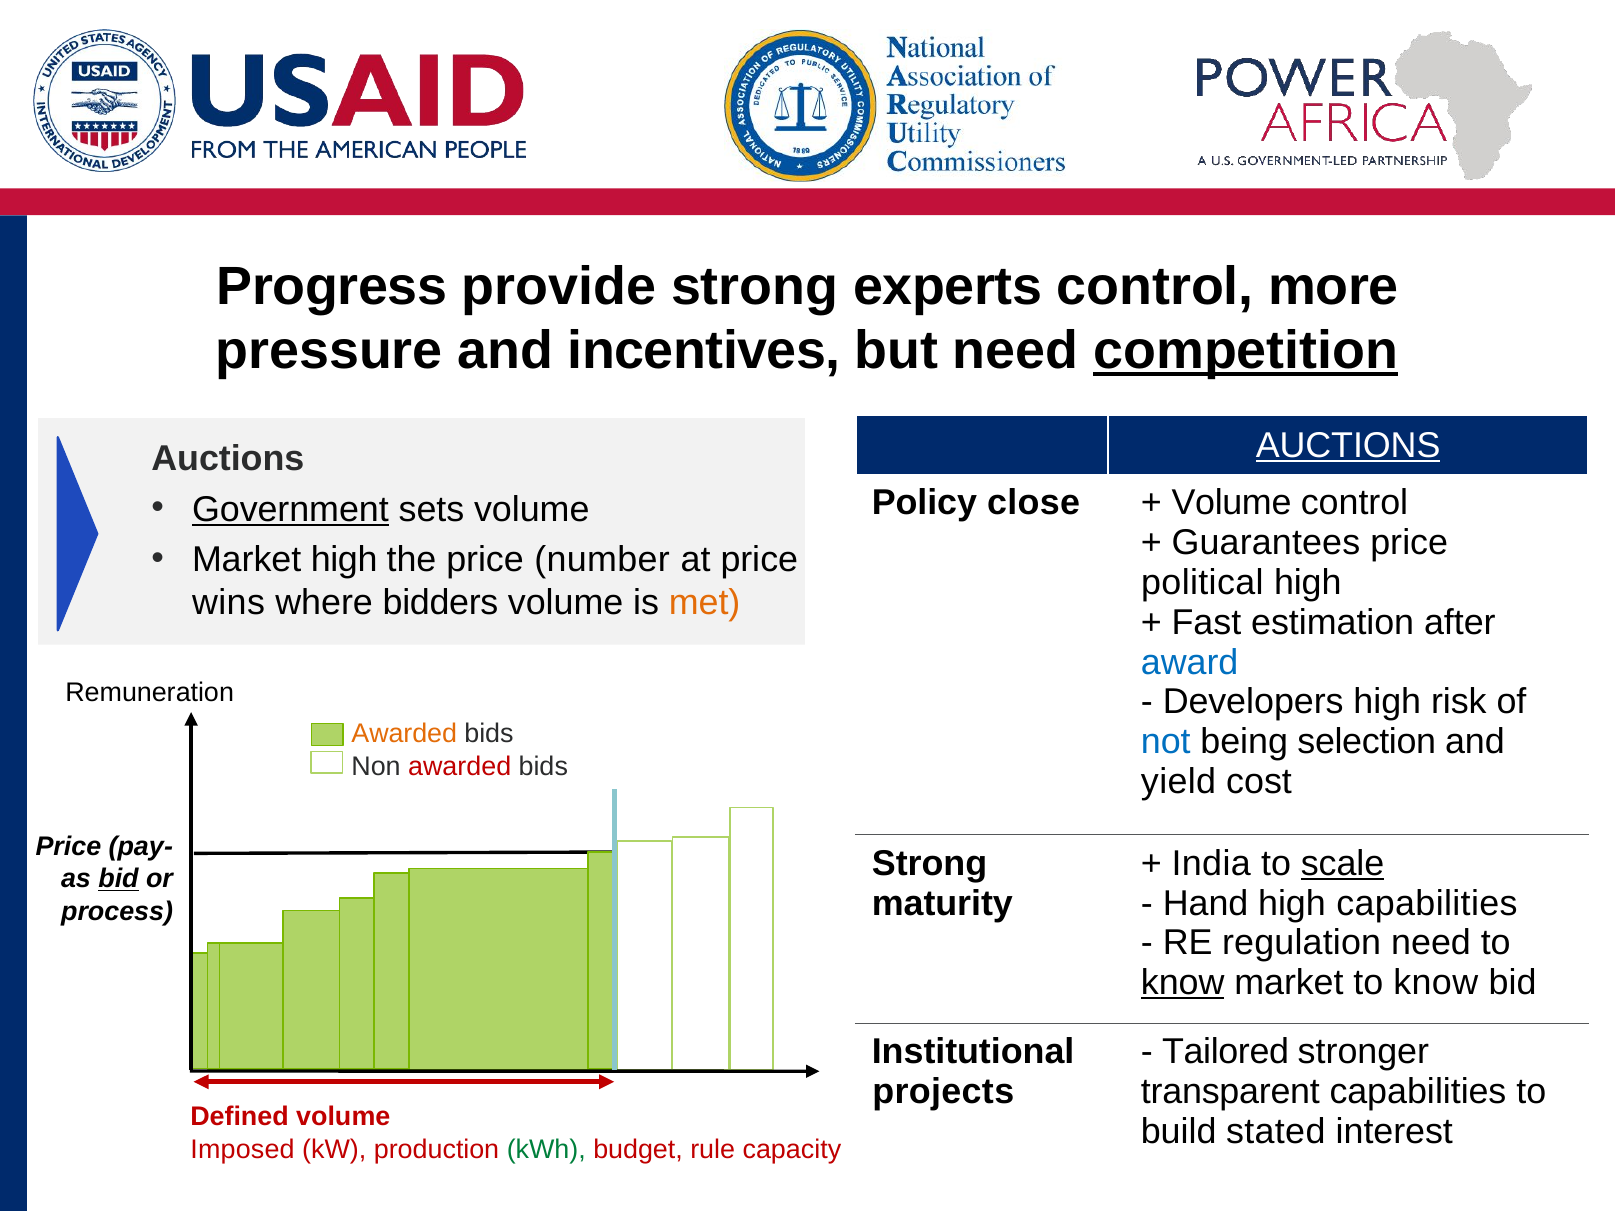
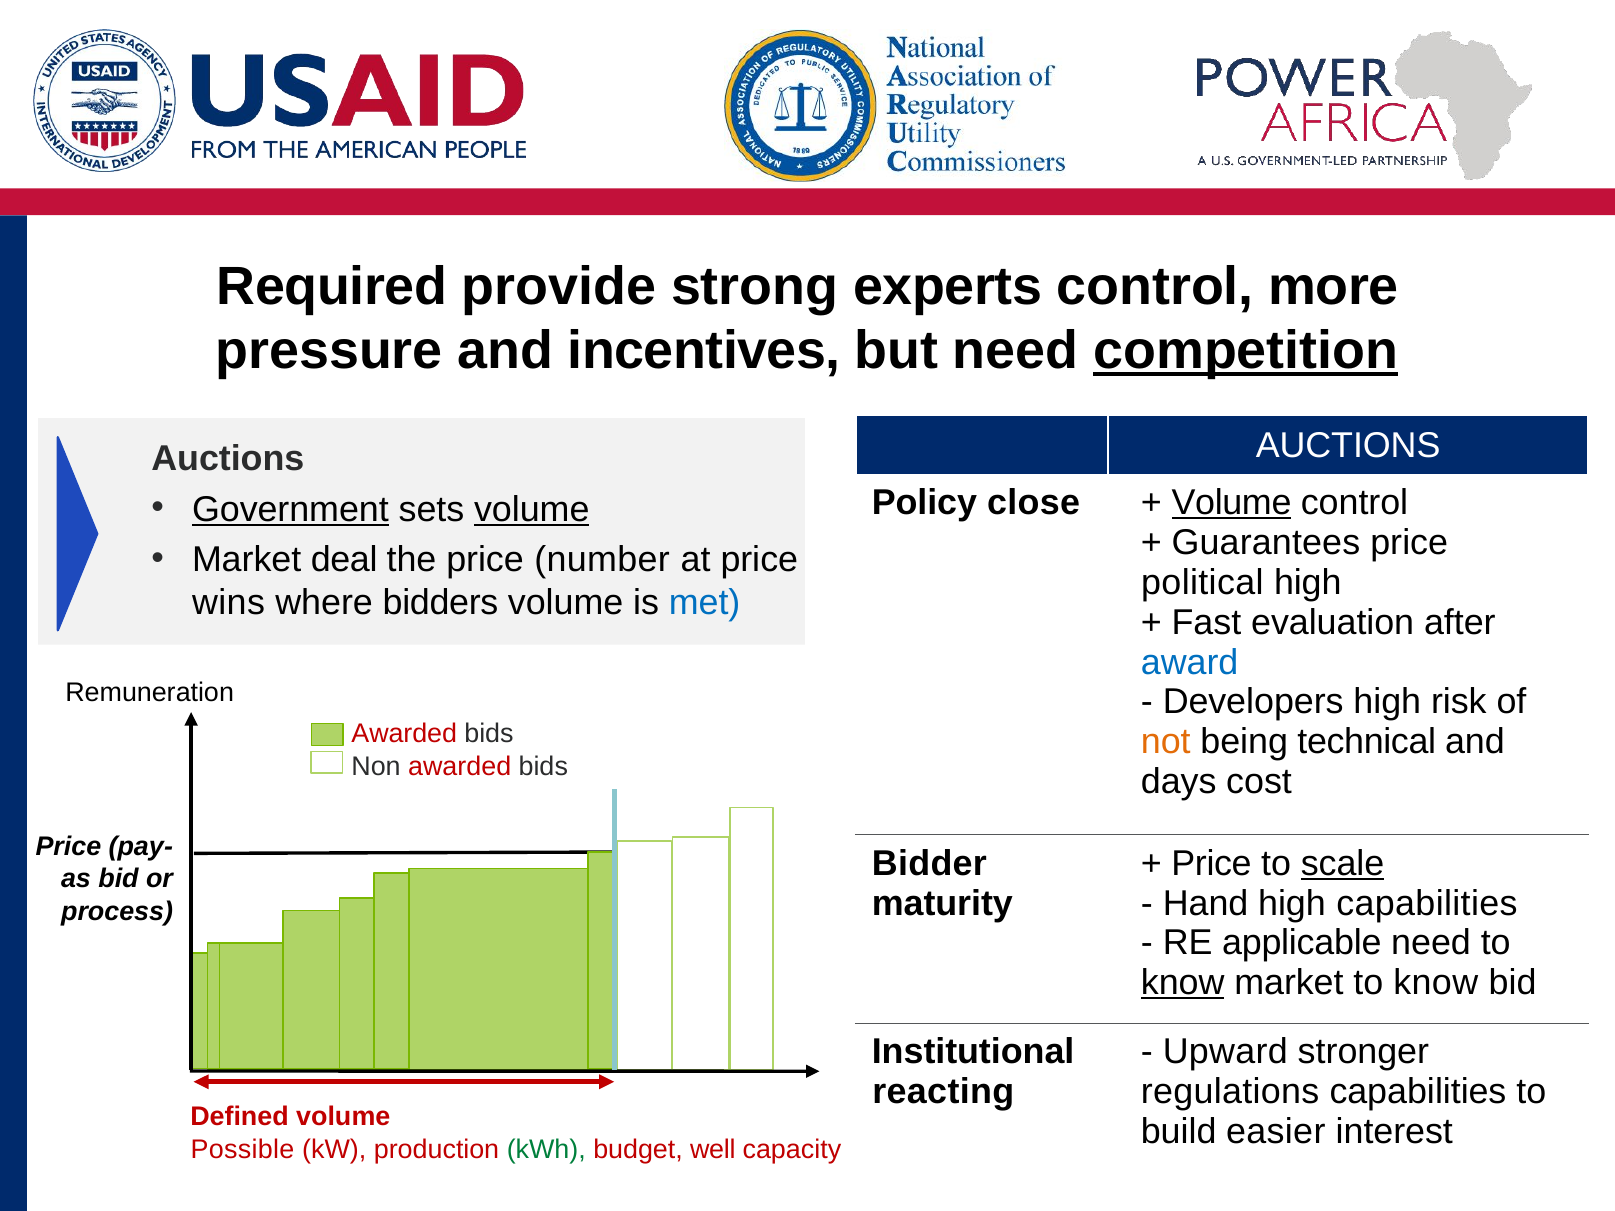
Progress: Progress -> Required (332, 286)
AUCTIONS underline: present -> none (1348, 445)
Volume underline: none -> present (1232, 503)
volume underline: none -> present (532, 509)
Market high: high -> deal (344, 560)
met colour: orange -> blue (705, 603)
estimation: estimation -> evaluation (1333, 623)
Awarded colour: orange -> red (404, 734)
not colour: blue -> orange (1166, 742)
selection: selection -> technical (1367, 742)
yield: yield -> days (1179, 782)
Strong: Strong -> Bidder (929, 864)
India: India -> Price (1212, 864)
bid underline: present -> none (119, 879)
regulation: regulation -> applicable (1302, 943)
Tailored: Tailored -> Upward (1225, 1052)
projects: projects -> reacting (943, 1092)
transparent: transparent -> regulations (1230, 1092)
stated: stated -> easier (1276, 1132)
Imposed: Imposed -> Possible (242, 1150)
rule: rule -> well (713, 1150)
